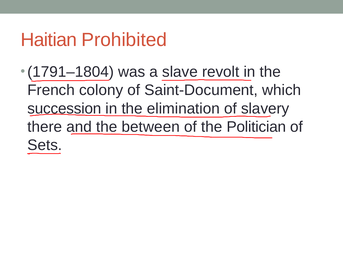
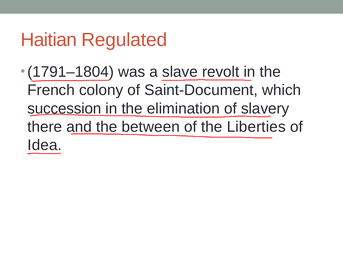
Prohibited: Prohibited -> Regulated (124, 40)
Politician: Politician -> Liberties (256, 127)
Sets: Sets -> Idea (45, 145)
